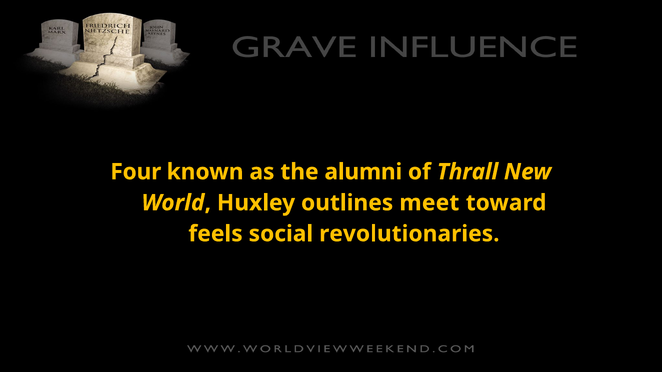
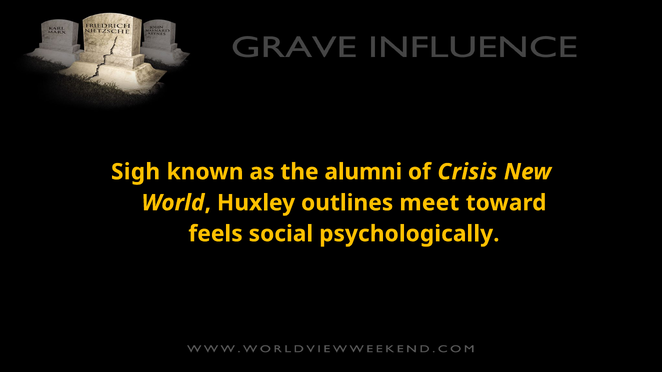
Four: Four -> Sigh (136, 172)
Thrall: Thrall -> Crisis (467, 172)
revolutionaries: revolutionaries -> psychologically (409, 234)
